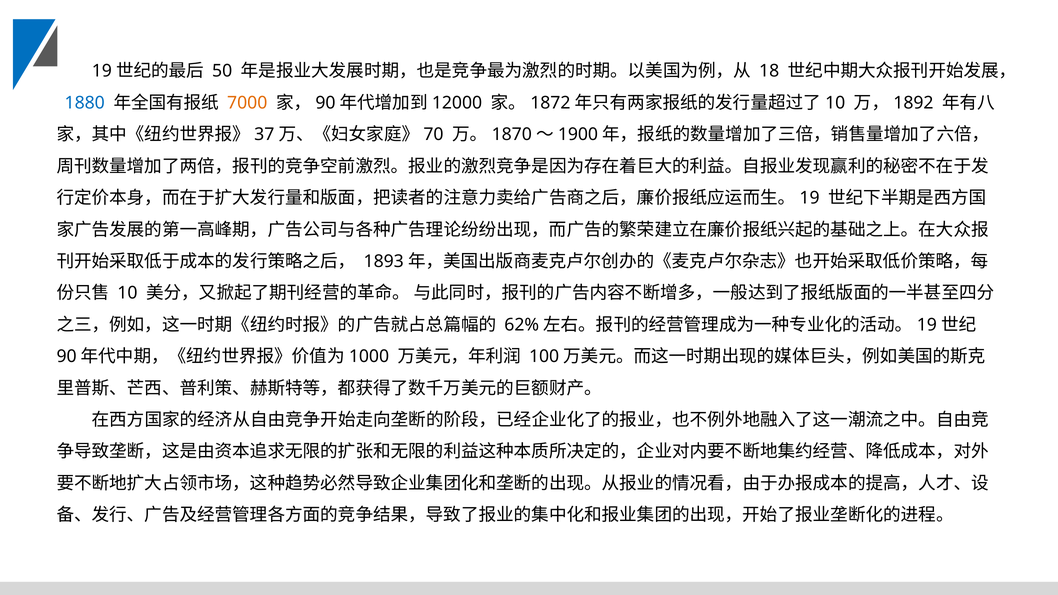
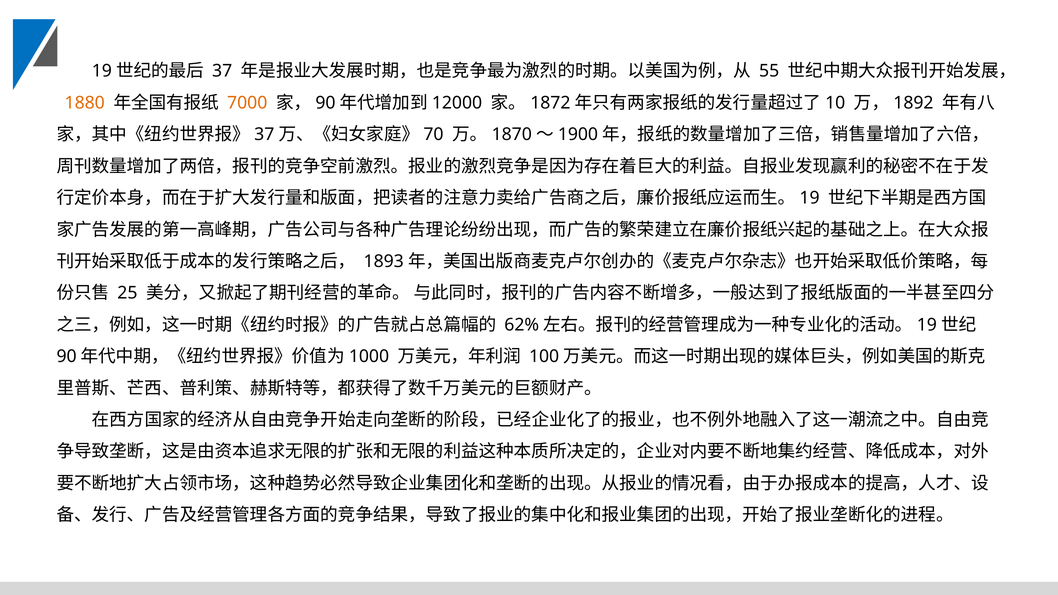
50: 50 -> 37 (222, 71)
18: 18 -> 55 (769, 71)
1880 colour: blue -> orange (85, 103)
10: 10 -> 25 (127, 293)
